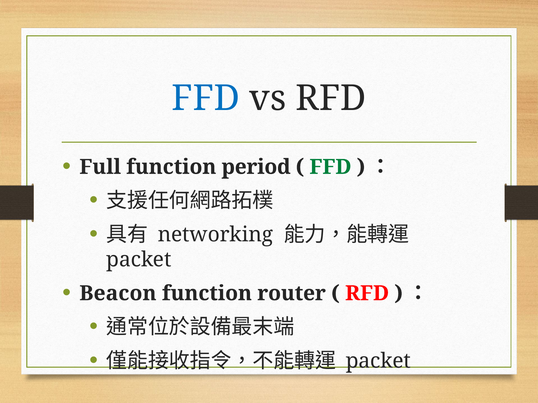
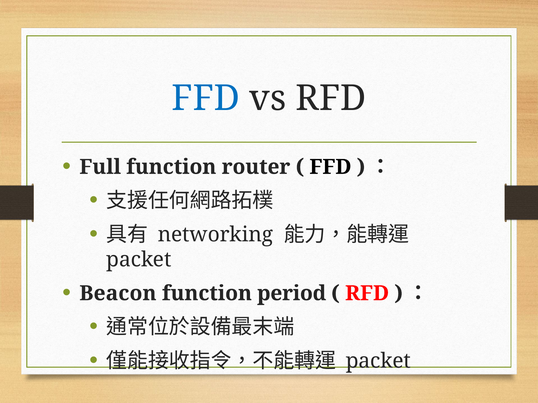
period: period -> router (256, 167)
FFD colour: green -> black (330, 167)
router: router -> period (292, 294)
